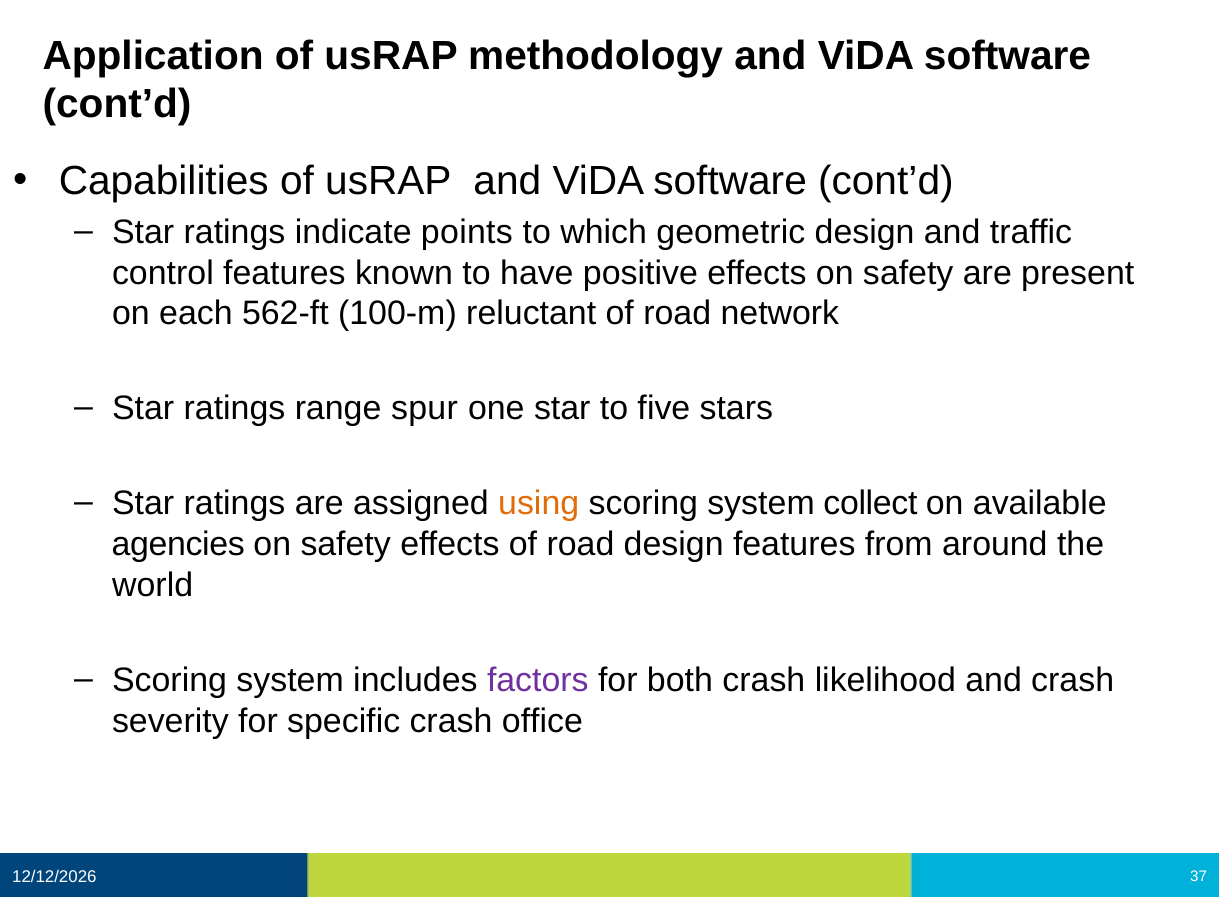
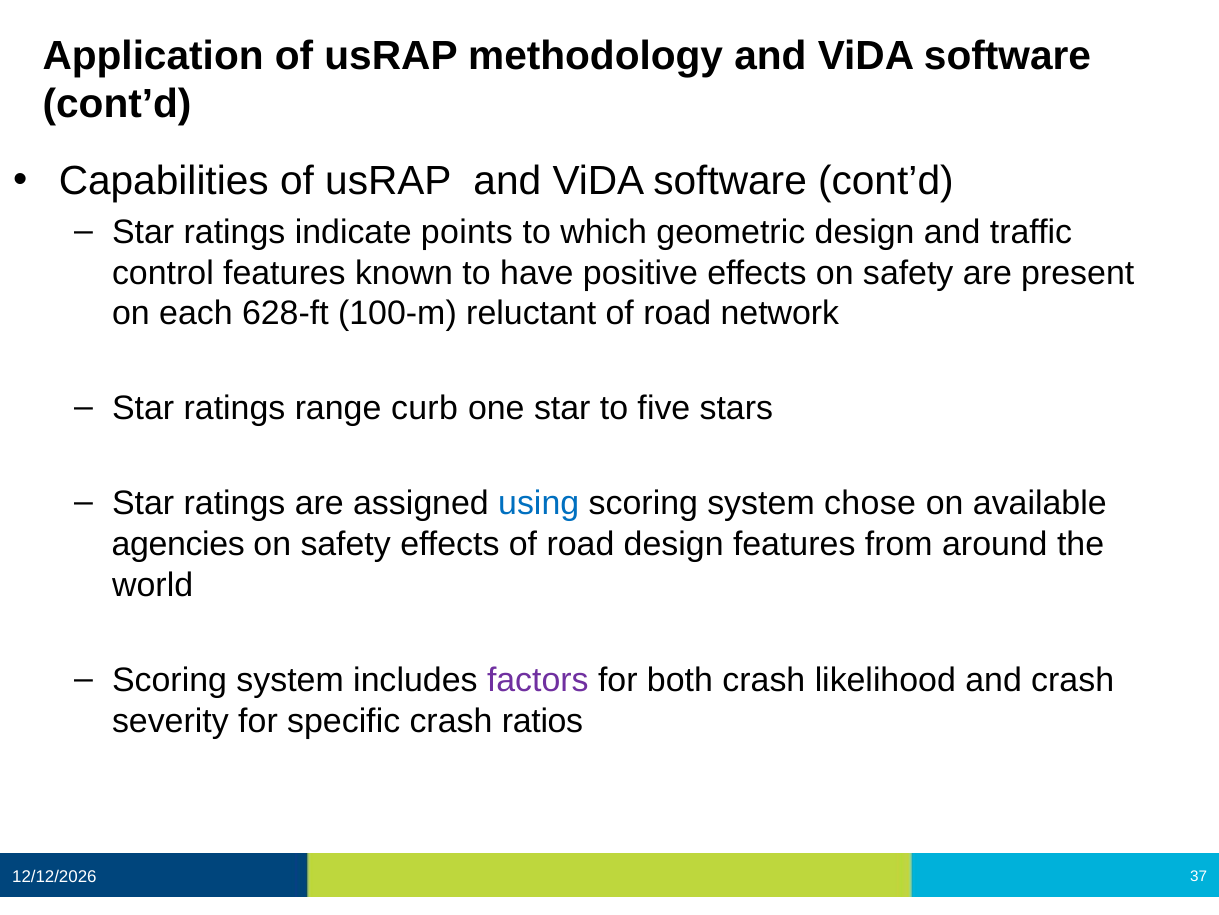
562-ft: 562-ft -> 628-ft (285, 313)
spur: spur -> curb (424, 408)
using colour: orange -> blue (539, 503)
collect: collect -> chose (870, 503)
office: office -> ratios (543, 720)
